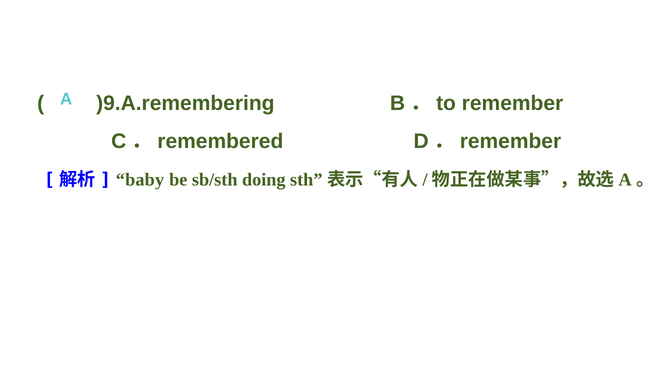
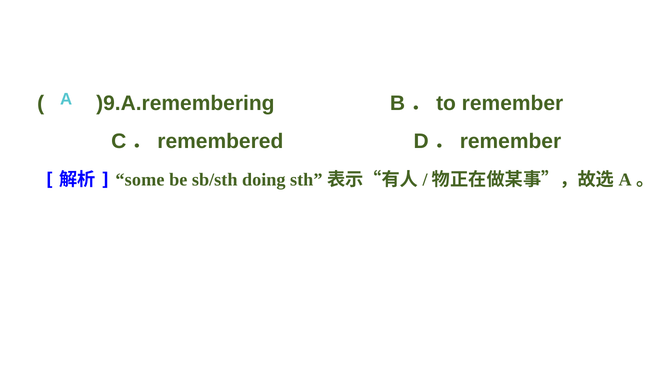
baby: baby -> some (140, 180)
